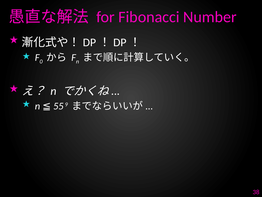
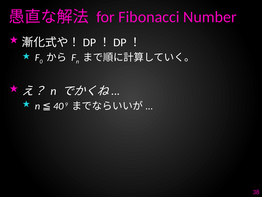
55: 55 -> 40 (58, 106)
